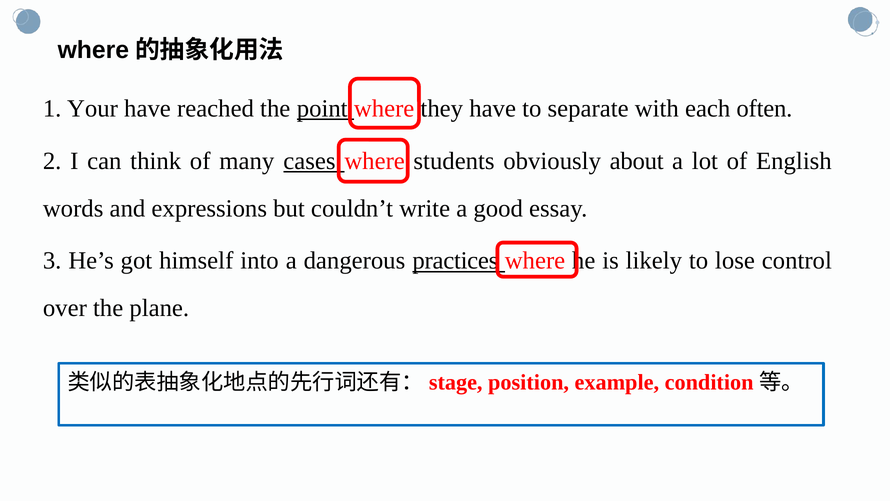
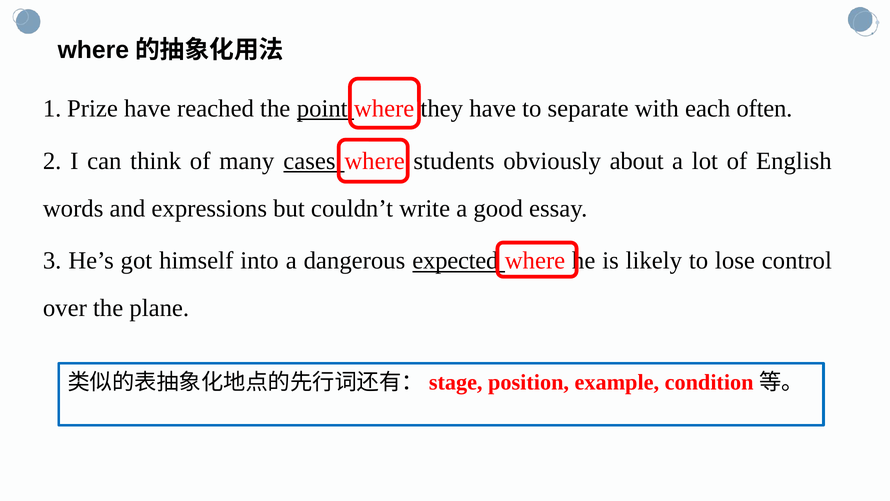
Your: Your -> Prize (92, 108)
practices: practices -> expected (455, 261)
